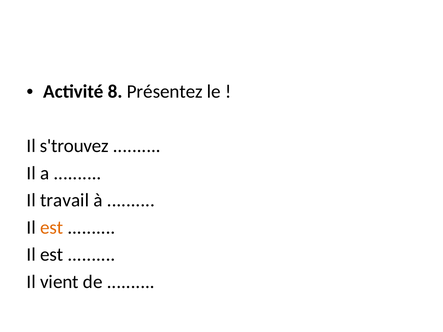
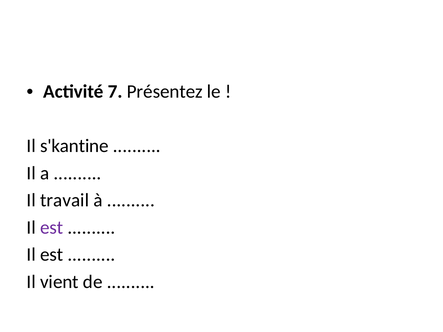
8: 8 -> 7 (115, 92)
s'trouvez: s'trouvez -> s'kantine (74, 146)
est colour: orange -> purple (52, 228)
